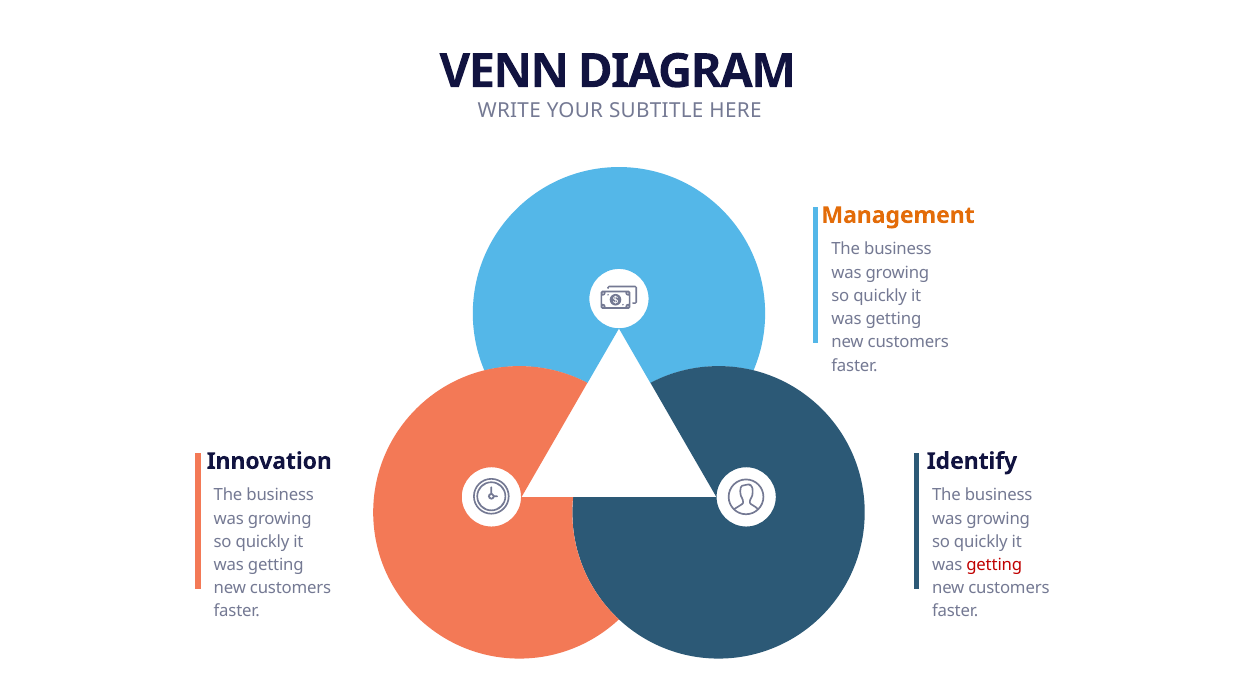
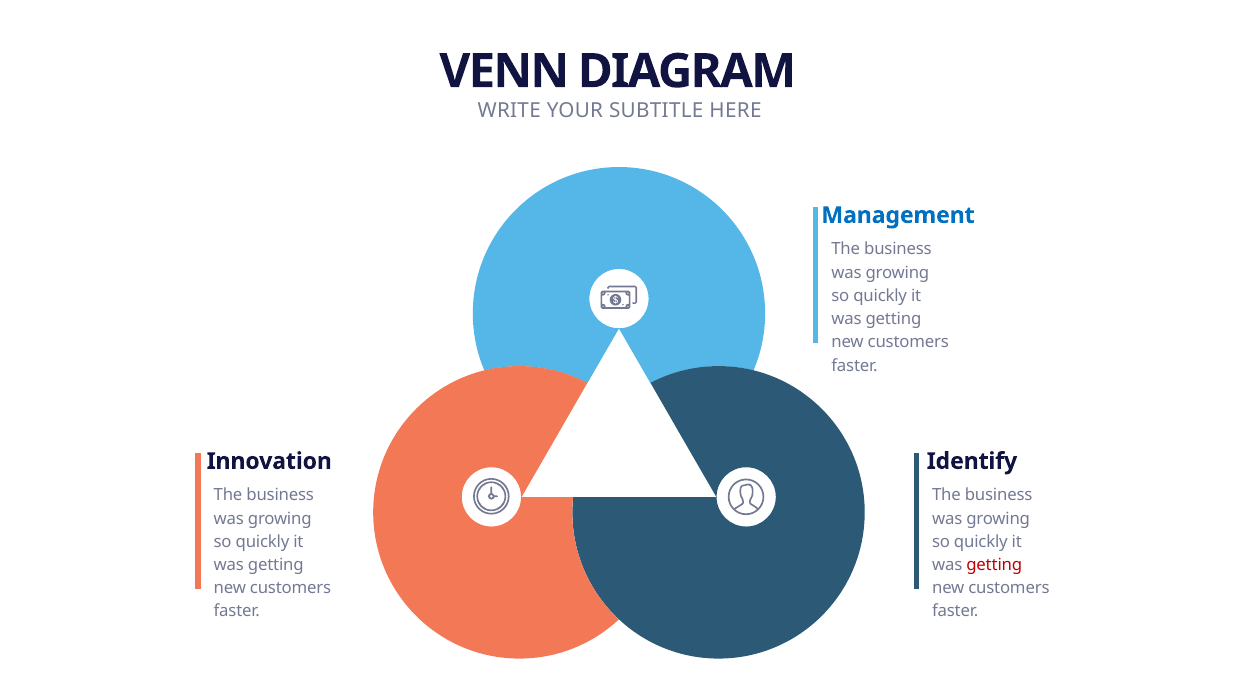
Management colour: orange -> blue (898, 215)
